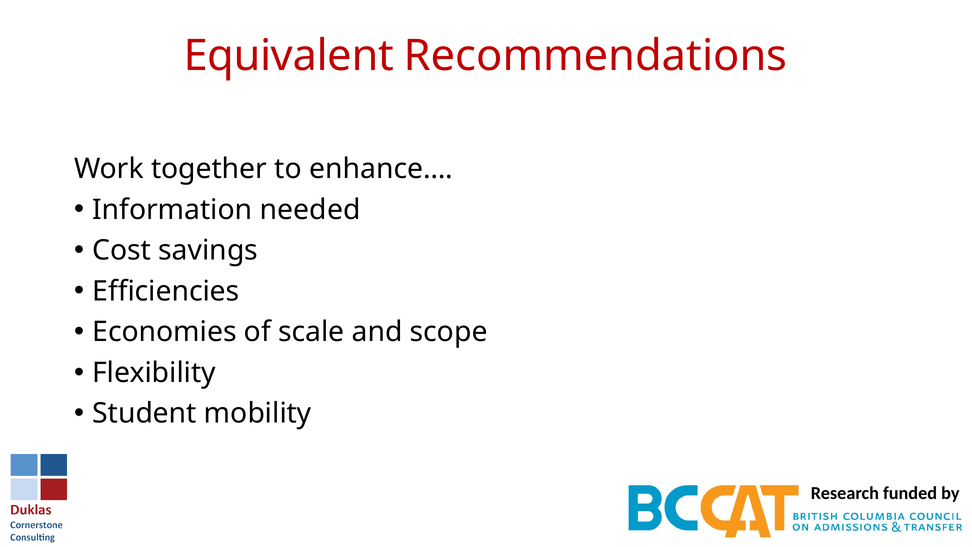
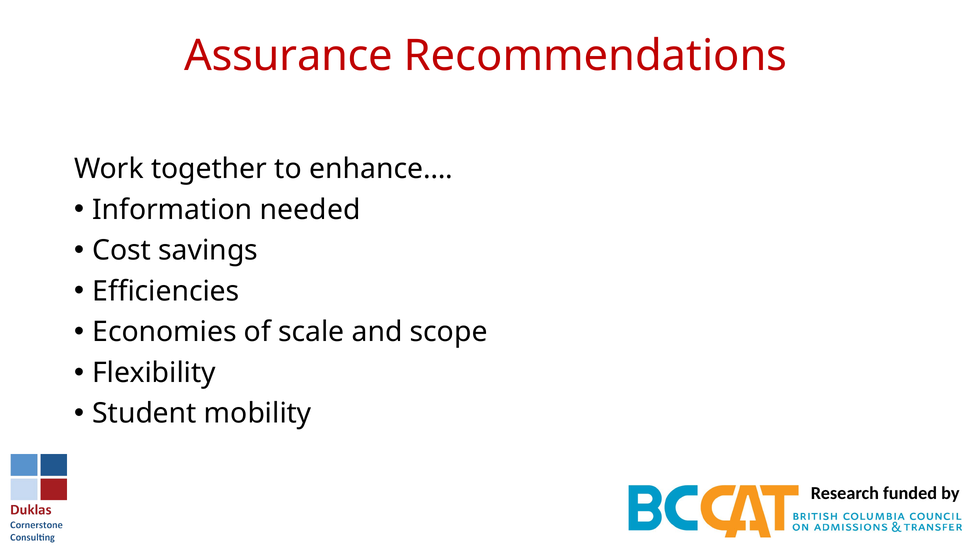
Equivalent: Equivalent -> Assurance (289, 56)
